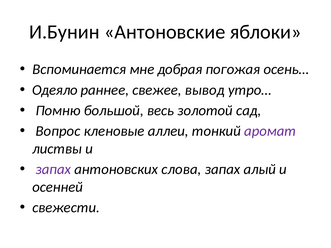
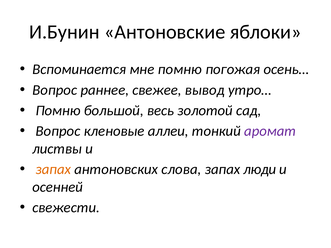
мне добрая: добрая -> помню (180, 69)
Одеяло: Одеяло -> Вопрос (55, 90)
запах colour: purple -> orange (53, 170)
алый: алый -> люди (260, 170)
